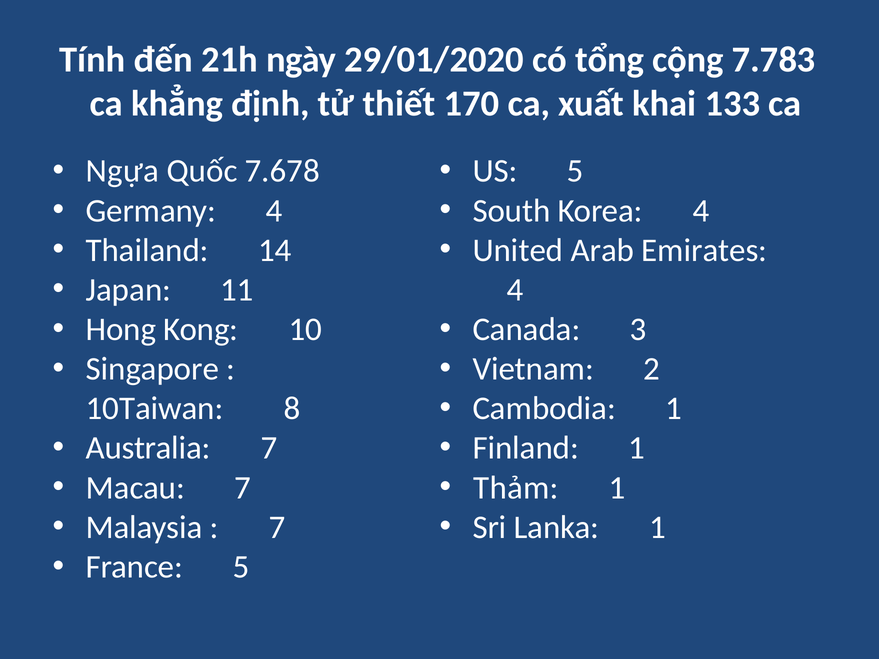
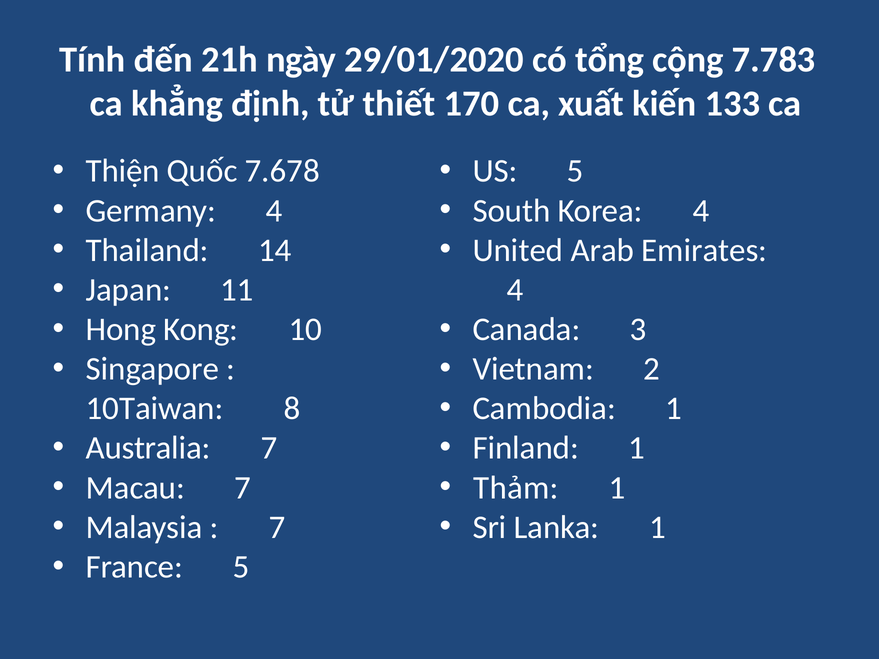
khai: khai -> kiến (664, 104)
Ngựa: Ngựa -> Thiện (123, 171)
